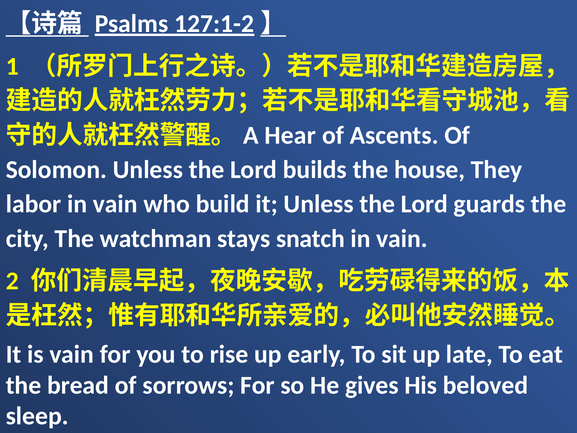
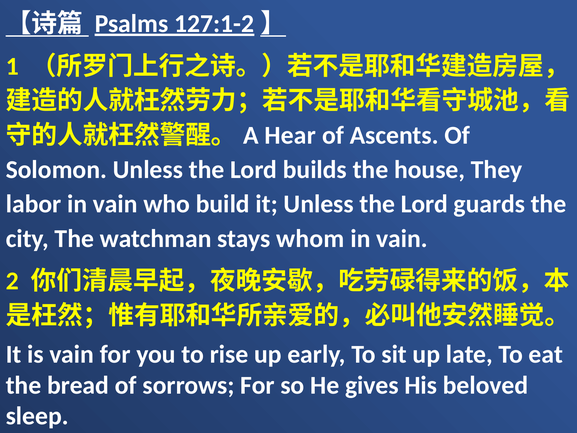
snatch: snatch -> whom (310, 239)
